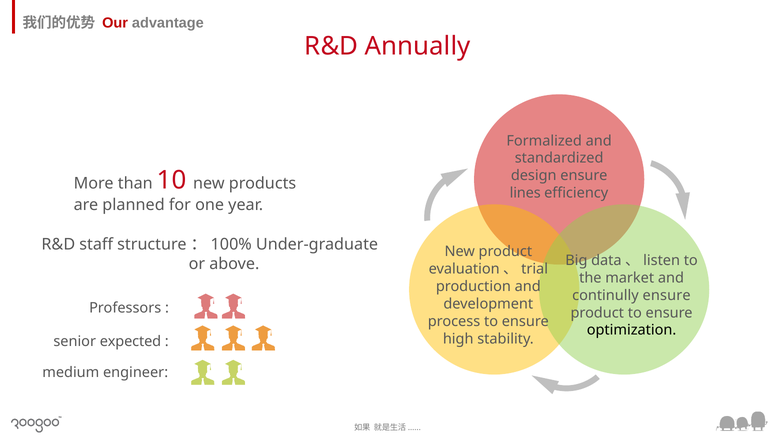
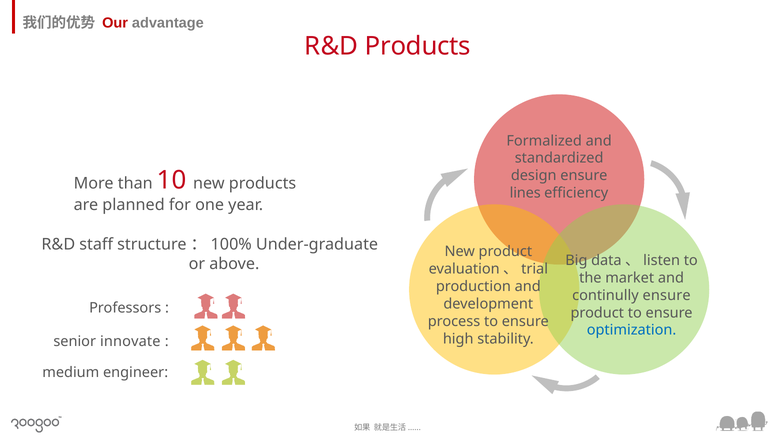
R&D Annually: Annually -> Products (418, 46)
optimization colour: black -> blue (632, 330)
expected: expected -> innovate (130, 341)
